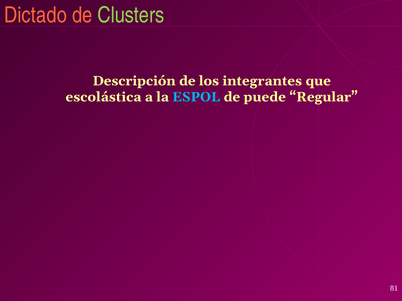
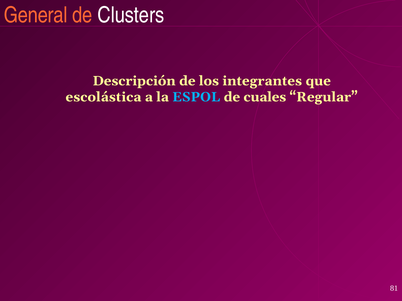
Dictado: Dictado -> General (36, 15)
Clusters colour: light green -> white (131, 15)
puede: puede -> cuales (265, 97)
